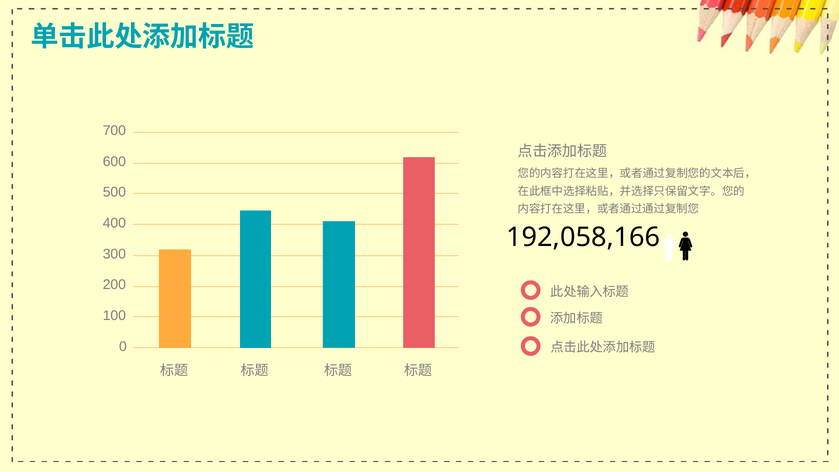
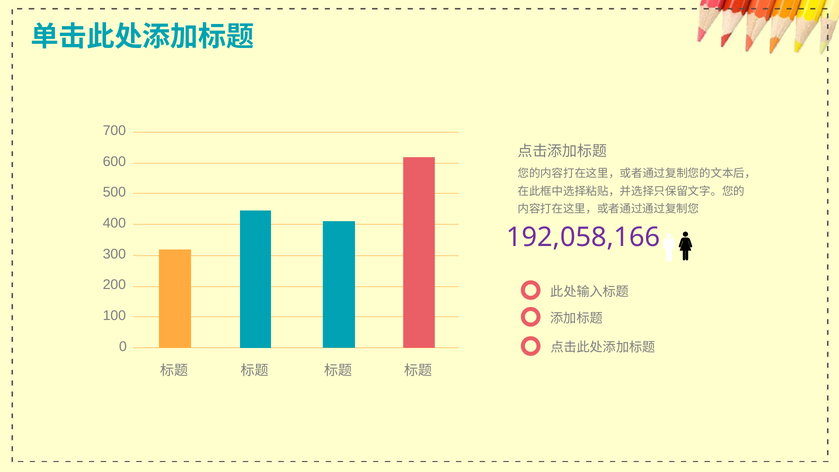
192,058,166 colour: black -> purple (583, 237)
